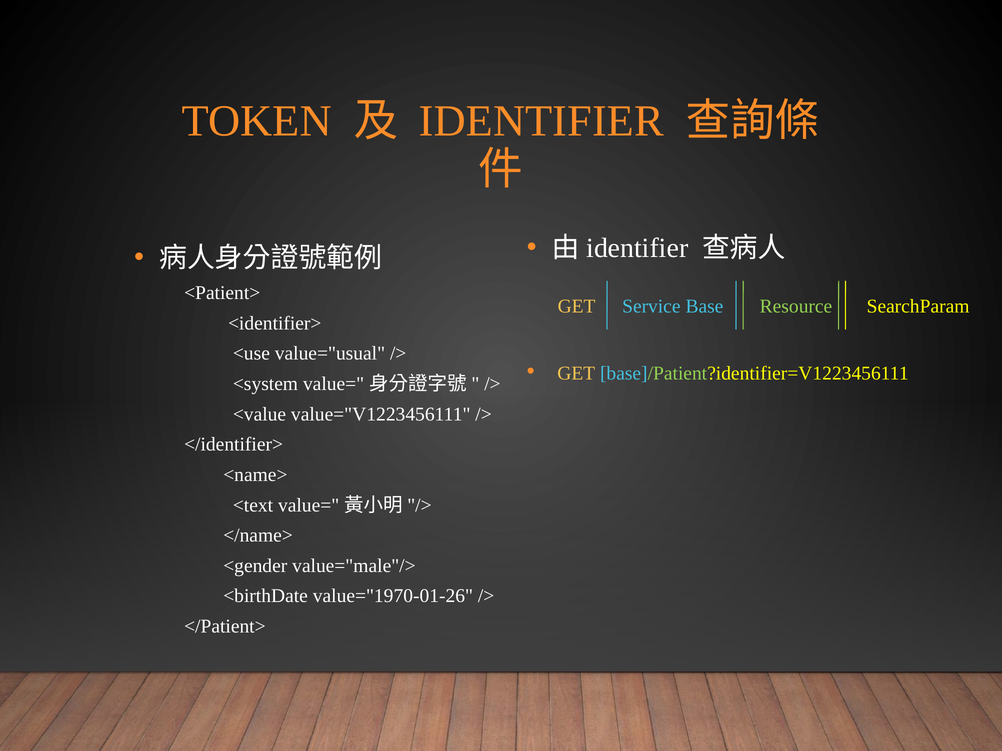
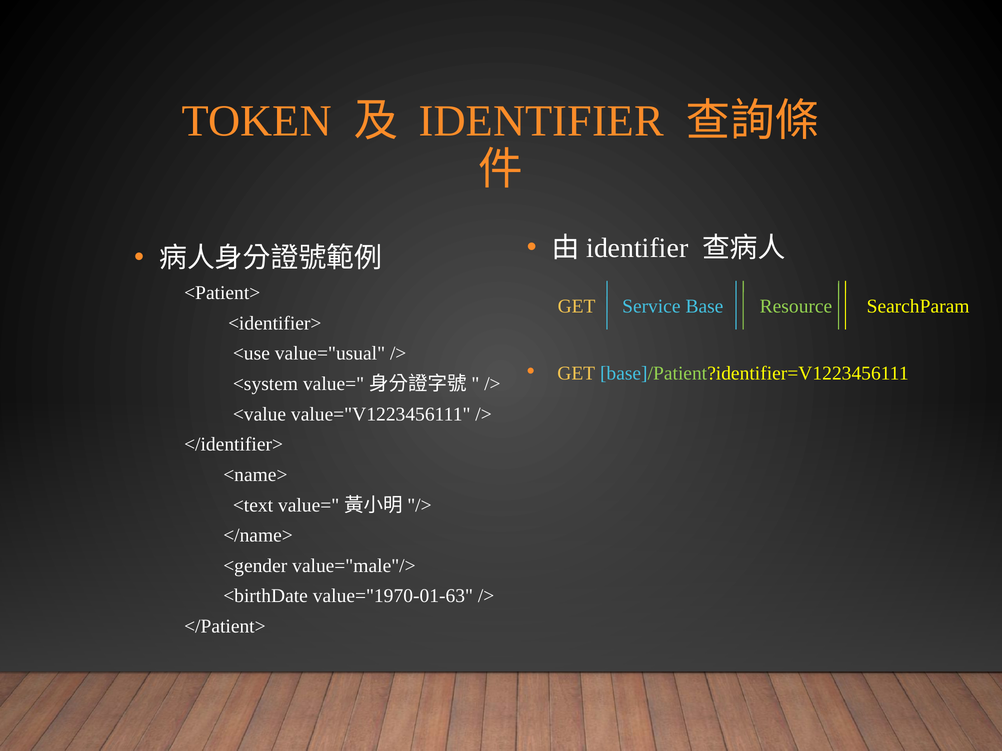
value="1970-01-26: value="1970-01-26 -> value="1970-01-63 (393, 596)
